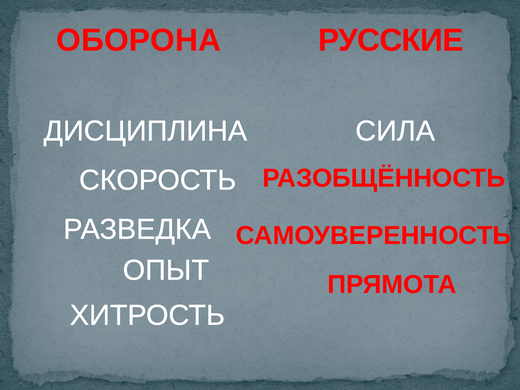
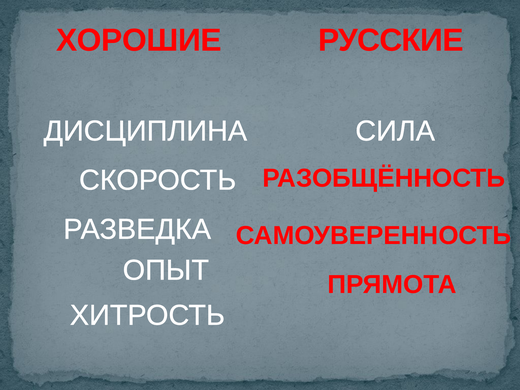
ОБОРОНА: ОБОРОНА -> ХОРОШИЕ (139, 40)
